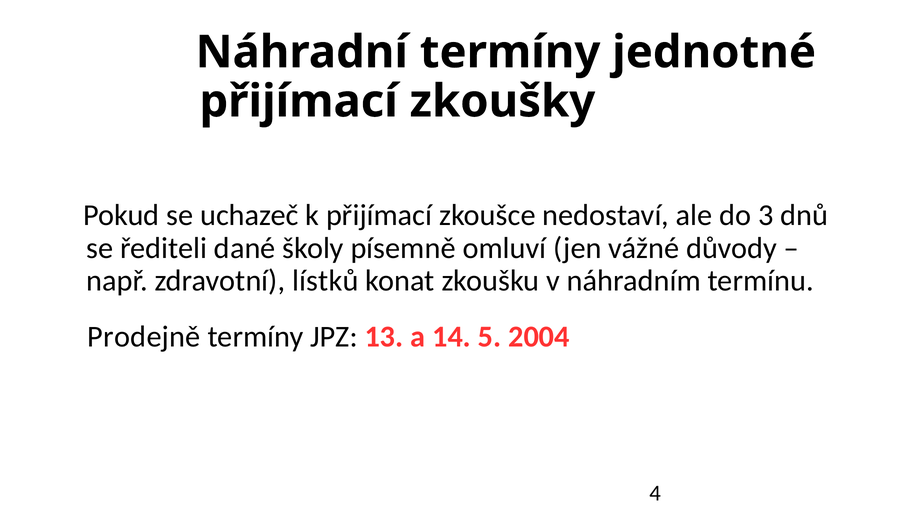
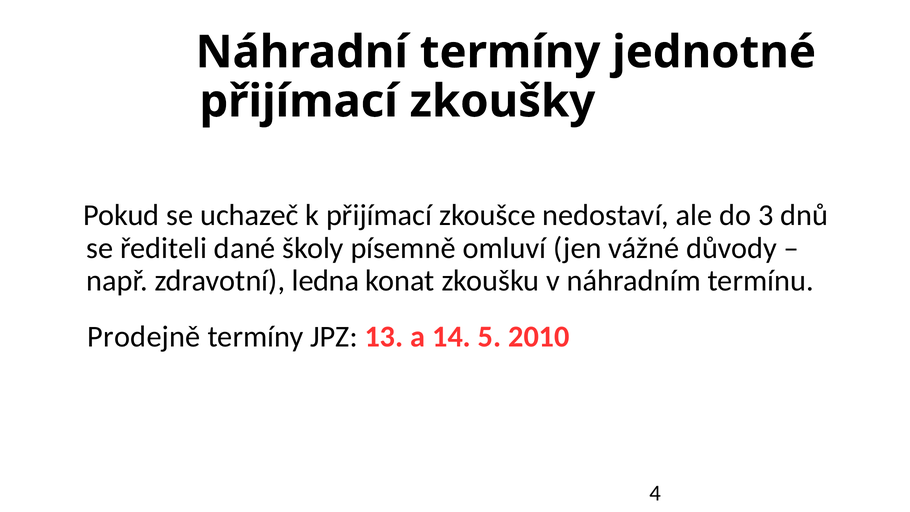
lístků: lístků -> ledna (325, 281)
2004: 2004 -> 2010 (539, 337)
